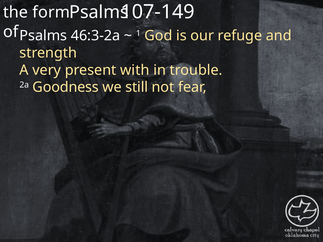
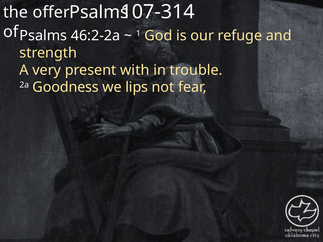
107-149: 107-149 -> 107-314 (158, 12)
form: form -> offer (51, 12)
46:3-2a: 46:3-2a -> 46:2-2a (96, 36)
still: still -> lips (137, 87)
